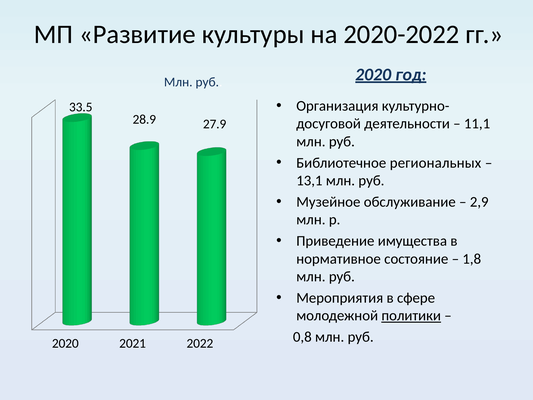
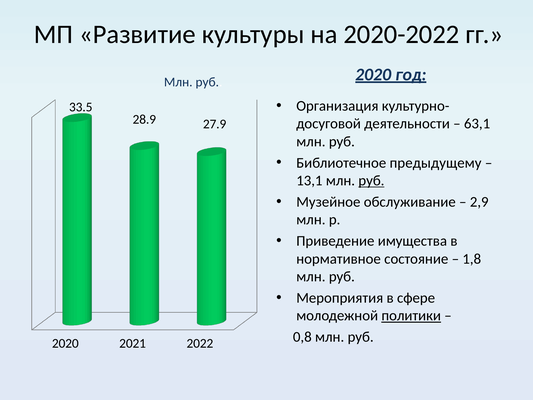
11,1: 11,1 -> 63,1 (477, 124)
региональных: региональных -> предыдущему (436, 163)
руб underline: none -> present (371, 181)
